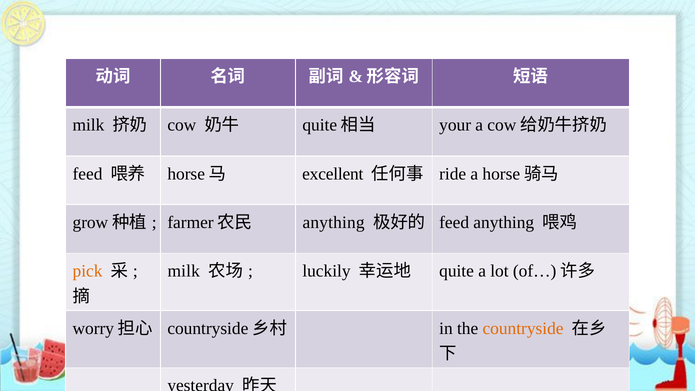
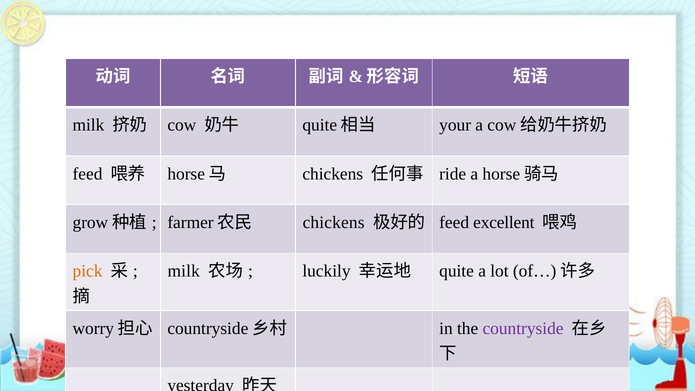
excellent: excellent -> chickens (333, 174)
anything: anything -> chickens (334, 222)
feed anything: anything -> excellent (504, 222)
countryside colour: orange -> purple (523, 328)
